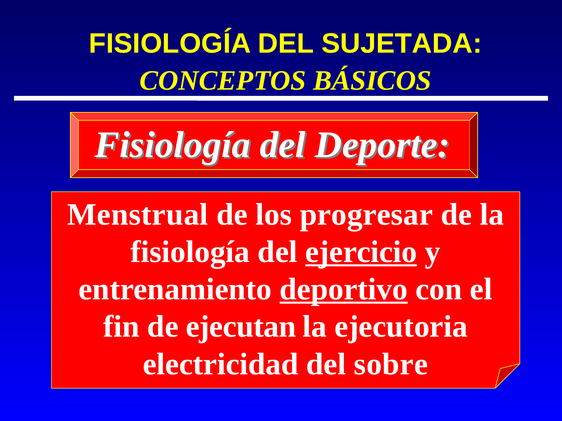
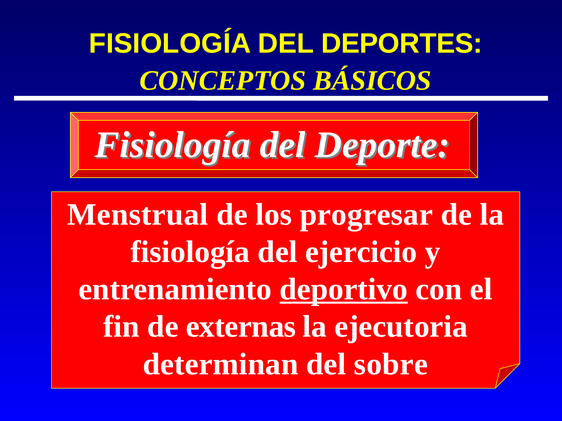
SUJETADA: SUJETADA -> DEPORTES (402, 44)
ejercicio underline: present -> none (361, 252)
ejecutan: ejecutan -> externas (241, 327)
electricidad: electricidad -> determinan (221, 365)
